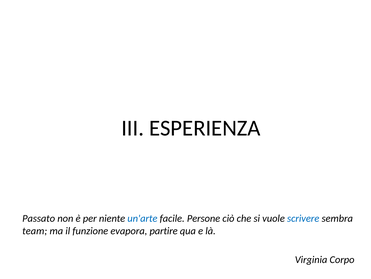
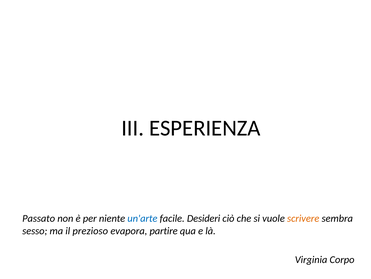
Persone: Persone -> Desideri (204, 218)
scrivere colour: blue -> orange (303, 218)
team: team -> sesso (35, 230)
funzione: funzione -> prezioso (90, 230)
